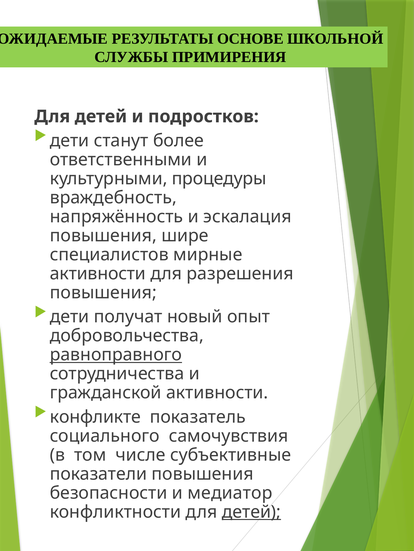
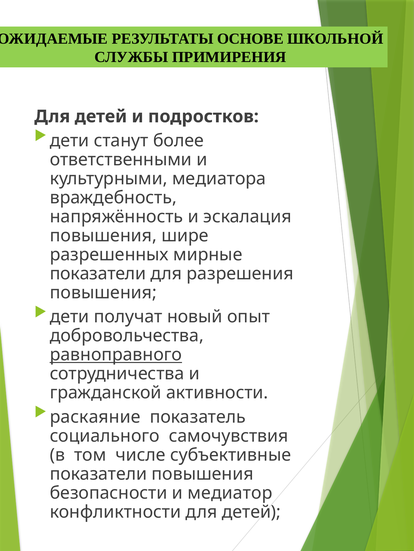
процедуры: процедуры -> медиатора (219, 179)
специалистов: специалистов -> разрешенных (109, 255)
активности: активности -> показатели (98, 274)
конфликте: конфликте -> раскаяние (95, 418)
детей underline: present -> none (251, 513)
